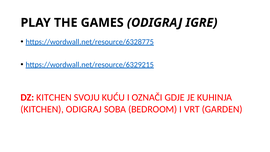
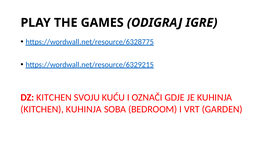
KITCHEN ODIGRAJ: ODIGRAJ -> KUHINJA (84, 109)
